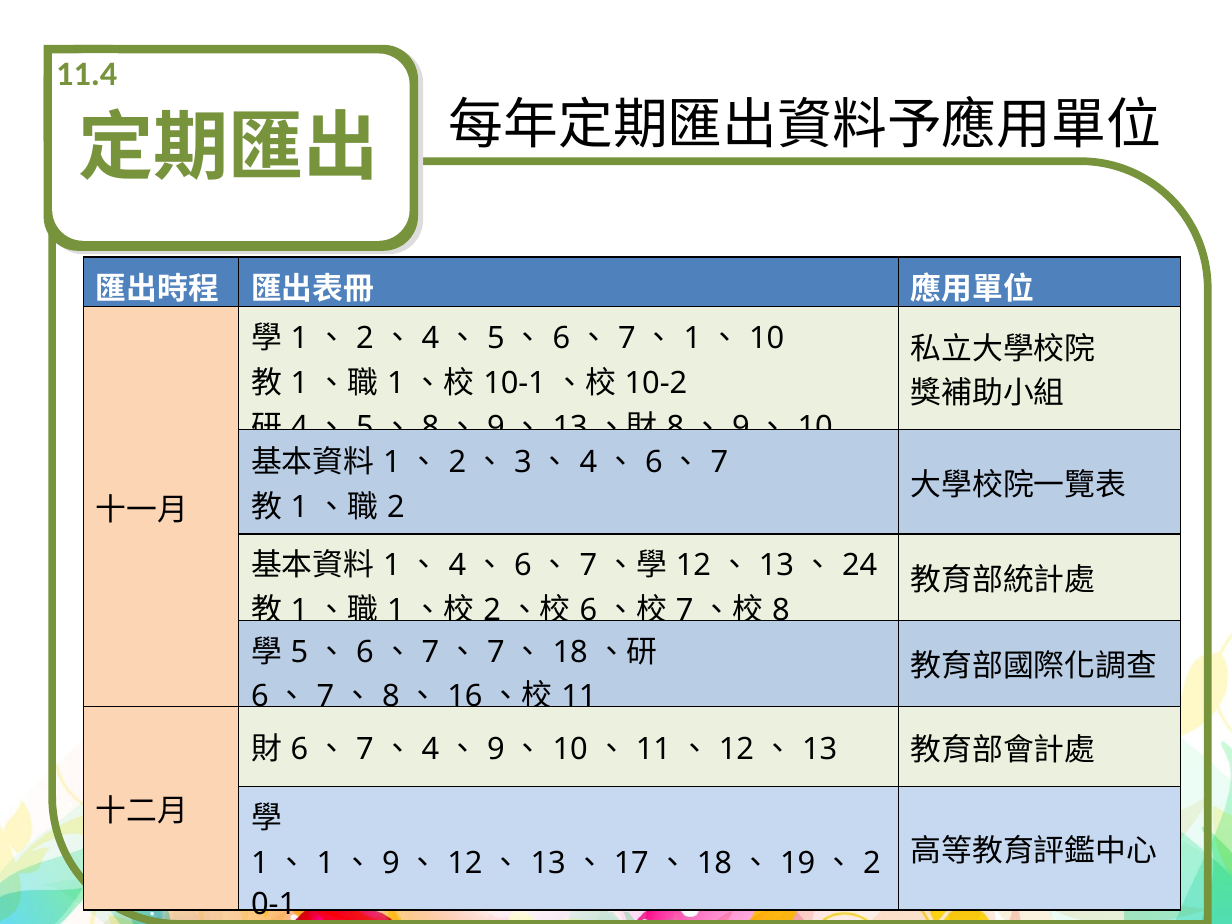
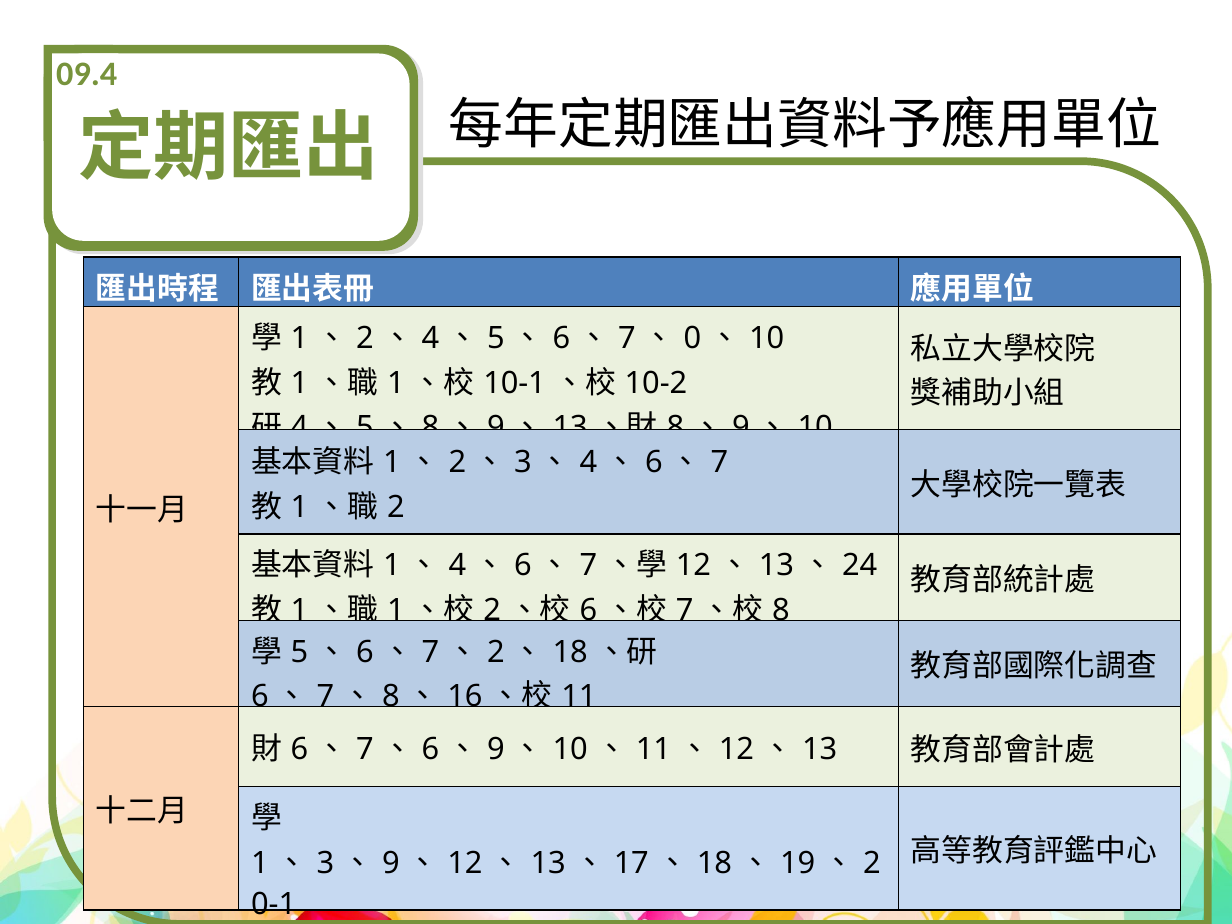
11.4: 11.4 -> 09.4 (87, 74)
1: 1 -> 0 (692, 338)
7: 7 -> 2 (496, 652)
4: 4 -> 6 (431, 750)
1: 1 -> 3 (325, 863)
